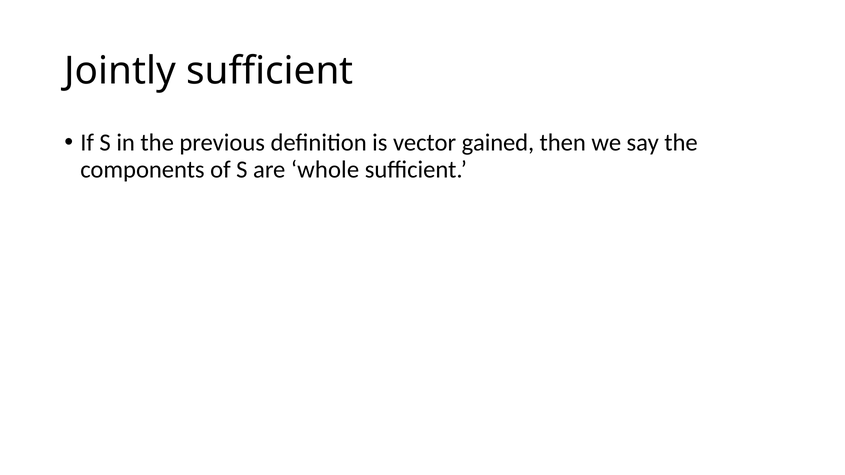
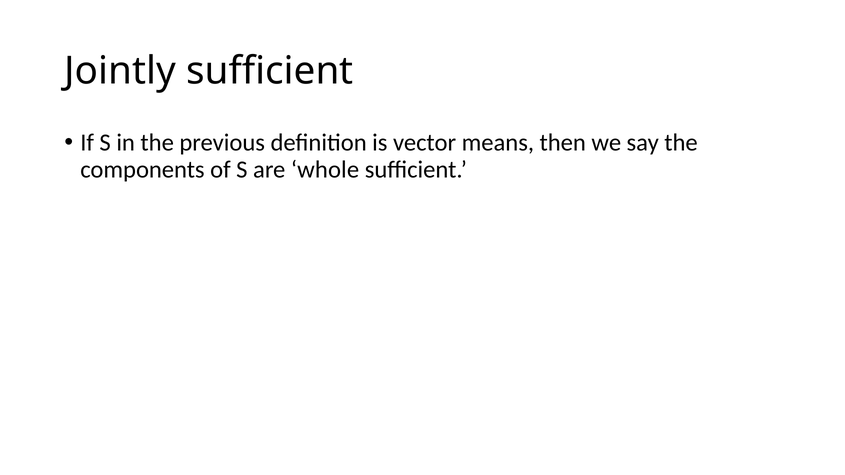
gained: gained -> means (498, 143)
